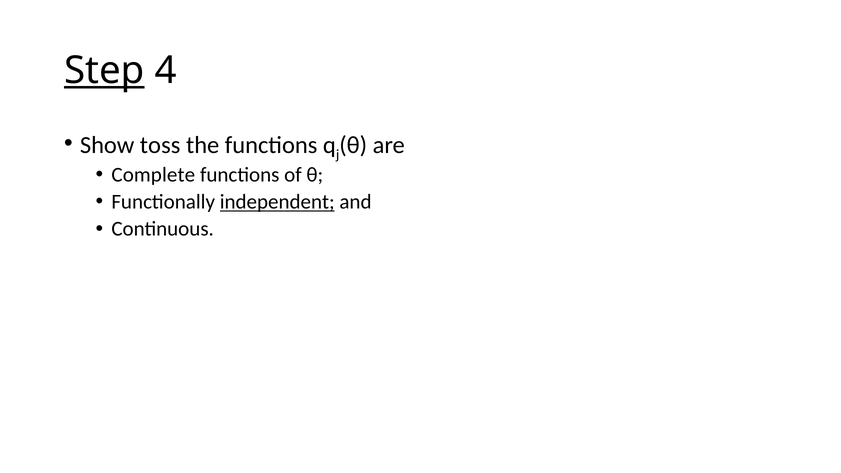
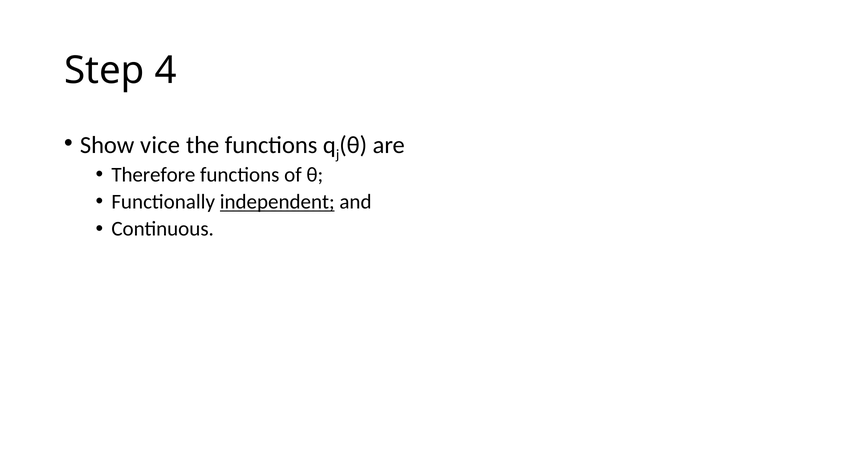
Step underline: present -> none (104, 71)
toss: toss -> vice (160, 145)
Complete: Complete -> Therefore (153, 175)
